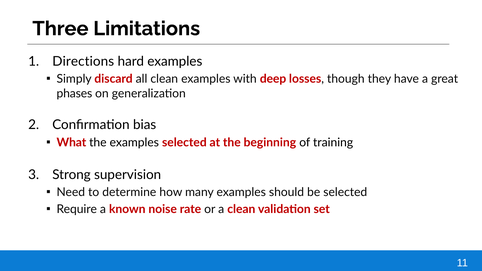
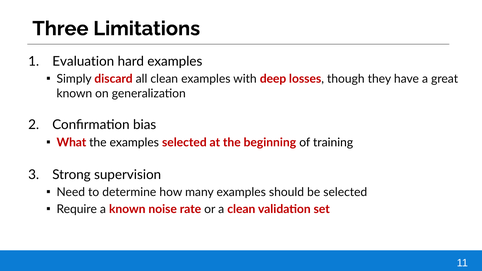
Directions: Directions -> Evaluation (83, 61)
phases: phases -> known (74, 93)
